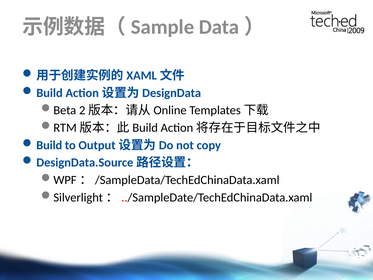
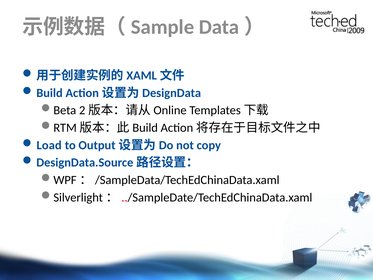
Build: Build -> Load (49, 145)
